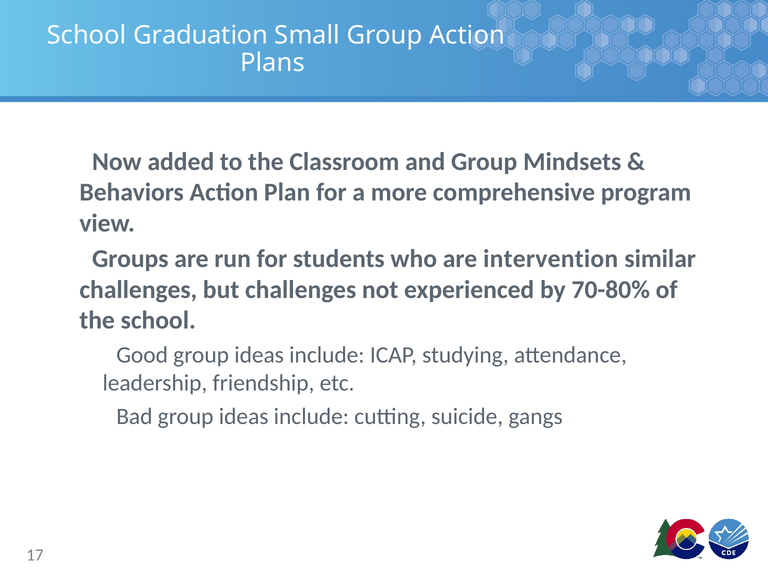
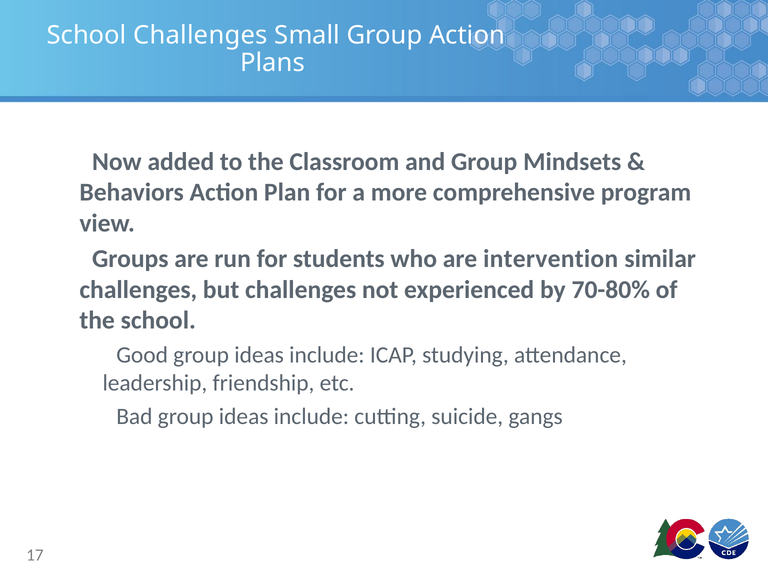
School Graduation: Graduation -> Challenges (200, 35)
